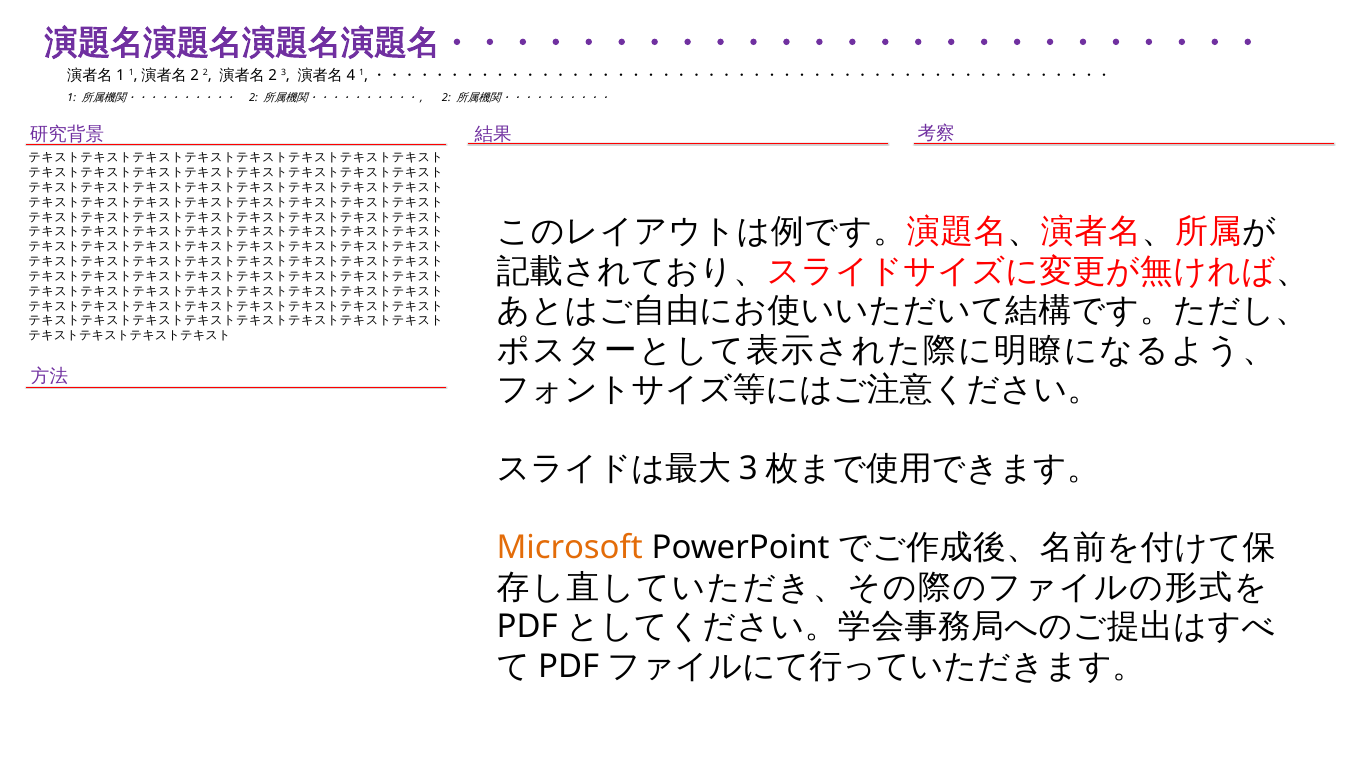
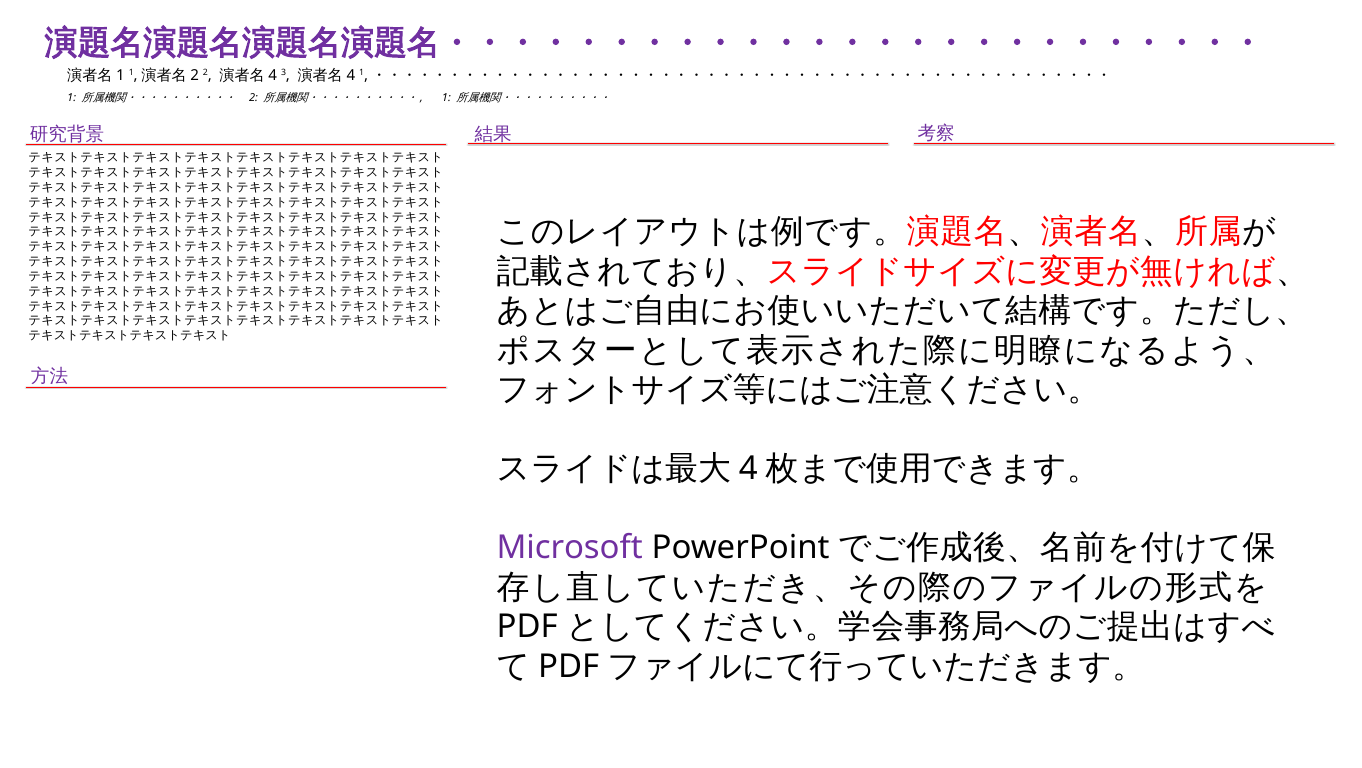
2: 2 -> 4 (273, 75)
2: 2 -> 1 (446, 98)
3: 3 -> 4 (748, 469)
Microsoft colour: orange -> purple (570, 548)
